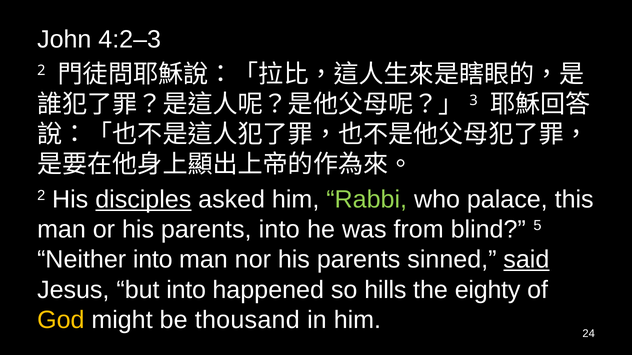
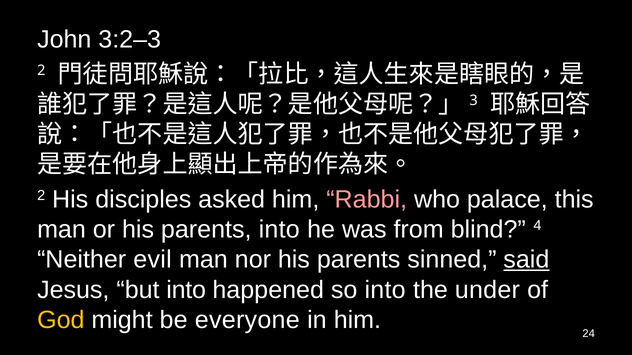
4:2–3: 4:2–3 -> 3:2–3 (130, 39)
disciples underline: present -> none (143, 200)
Rabbi colour: light green -> pink (367, 200)
5: 5 -> 4 (537, 226)
Neither into: into -> evil (153, 260)
so hills: hills -> into (385, 290)
eighty: eighty -> under (487, 290)
thousand: thousand -> everyone (247, 320)
